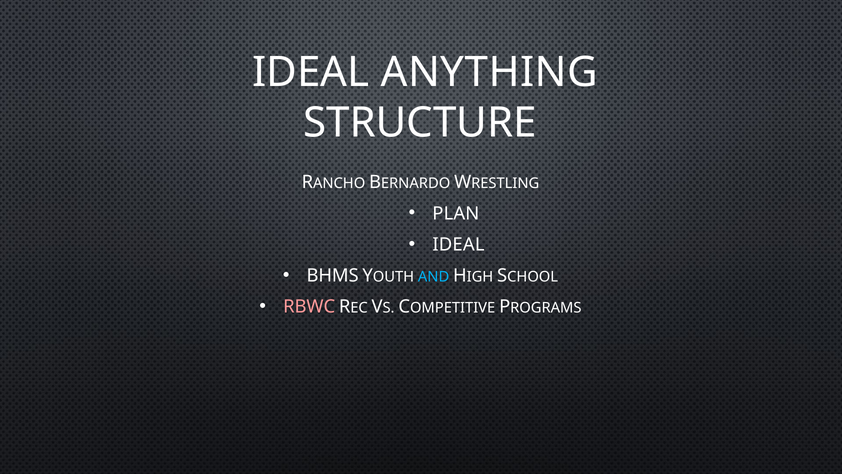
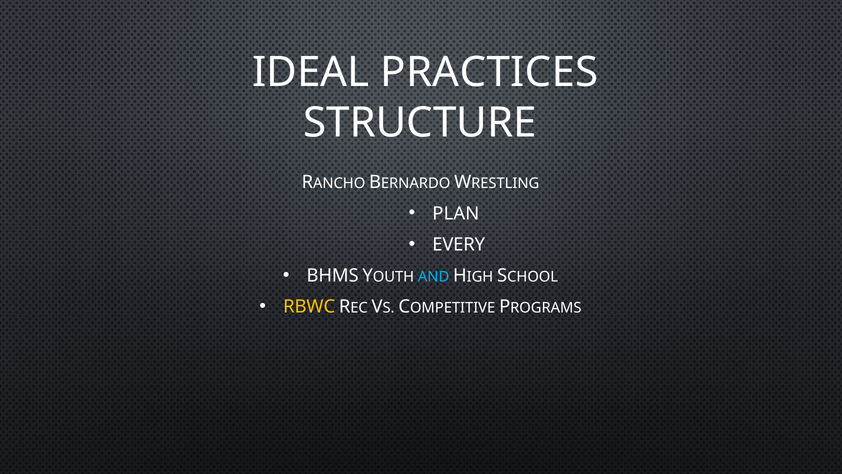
ANYTHING: ANYTHING -> PRACTICES (489, 72)
IDEAL: IDEAL -> EVERY (459, 244)
RBWC colour: pink -> yellow (309, 306)
